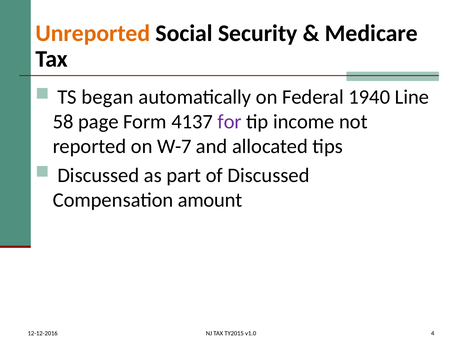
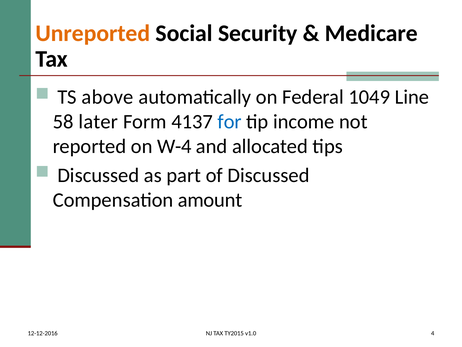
began: began -> above (108, 97)
1940: 1940 -> 1049 (369, 97)
page: page -> later (98, 122)
for colour: purple -> blue (230, 122)
W-7: W-7 -> W-4 (174, 146)
